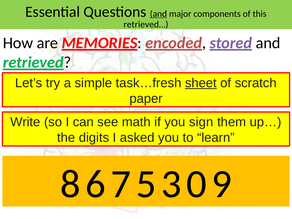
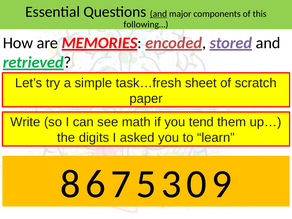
retrieved…: retrieved… -> following… (146, 24)
sheet underline: present -> none (201, 83)
sign: sign -> tend (201, 122)
